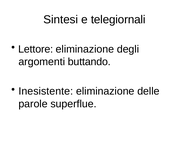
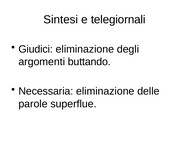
Lettore: Lettore -> Giudici (36, 49)
Inesistente: Inesistente -> Necessaria (46, 91)
